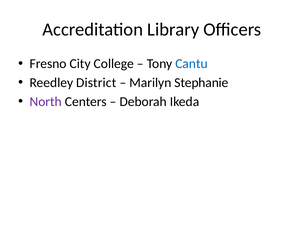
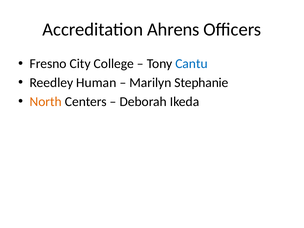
Library: Library -> Ahrens (173, 29)
District: District -> Human (96, 83)
North colour: purple -> orange (46, 102)
